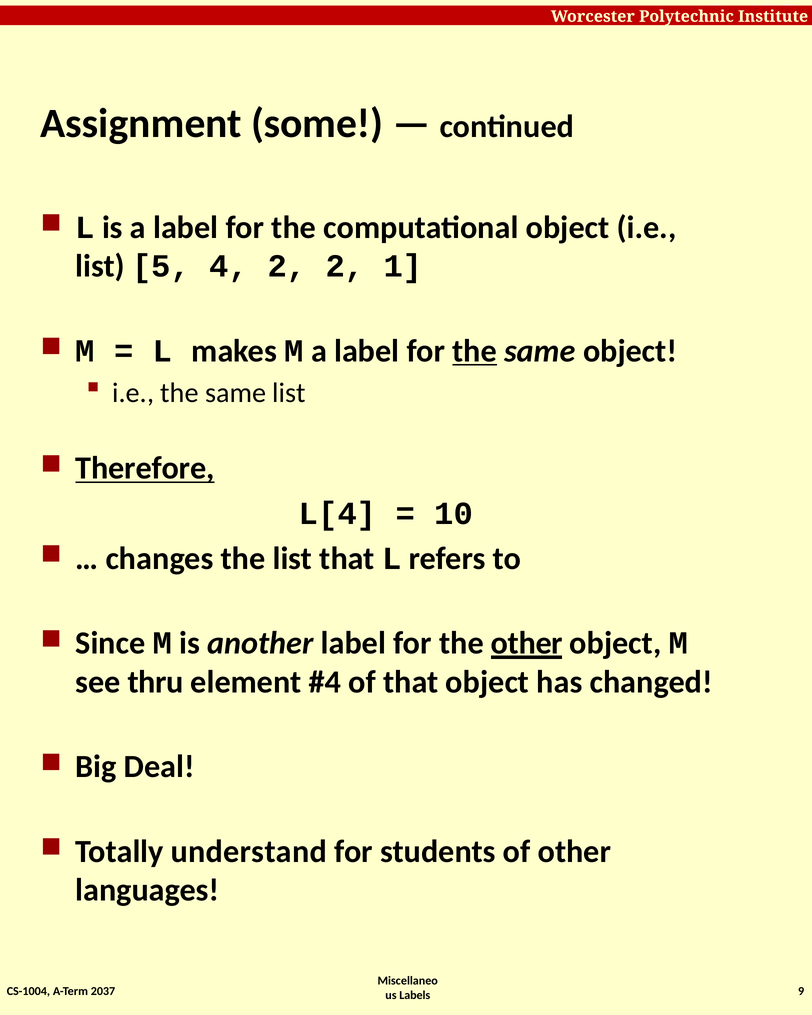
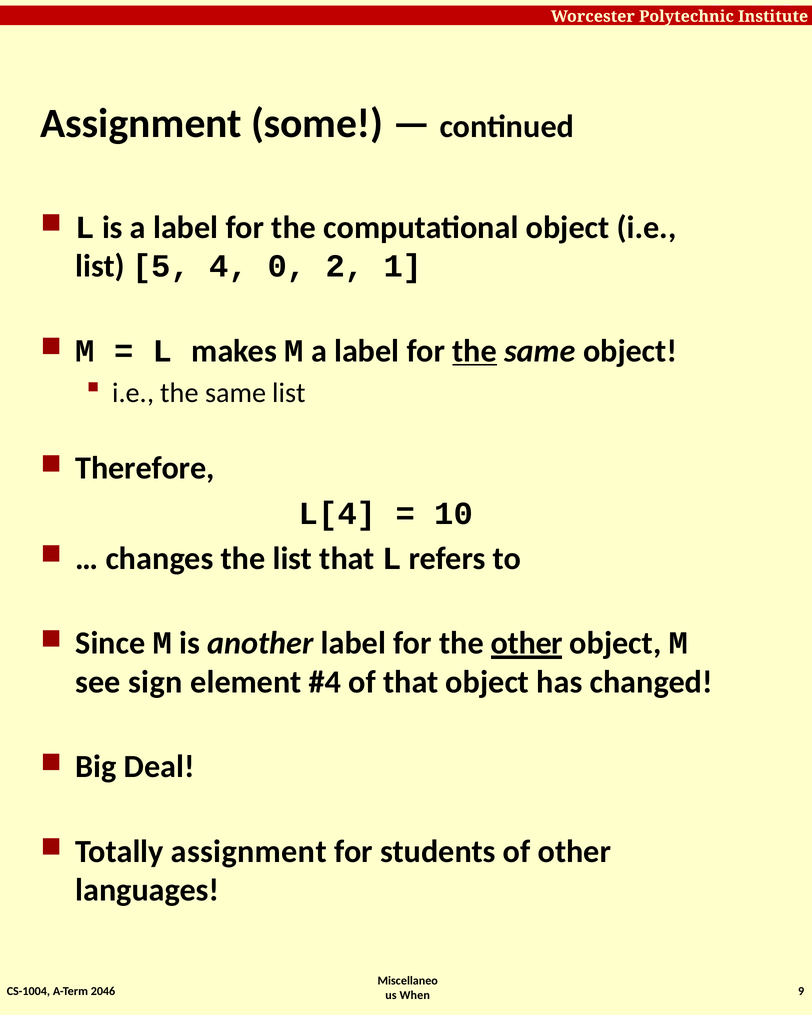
4 2: 2 -> 0 (287, 266)
Therefore underline: present -> none (145, 468)
thru: thru -> sign (155, 682)
Totally understand: understand -> assignment (249, 852)
2037: 2037 -> 2046 (103, 991)
Labels: Labels -> When (415, 996)
